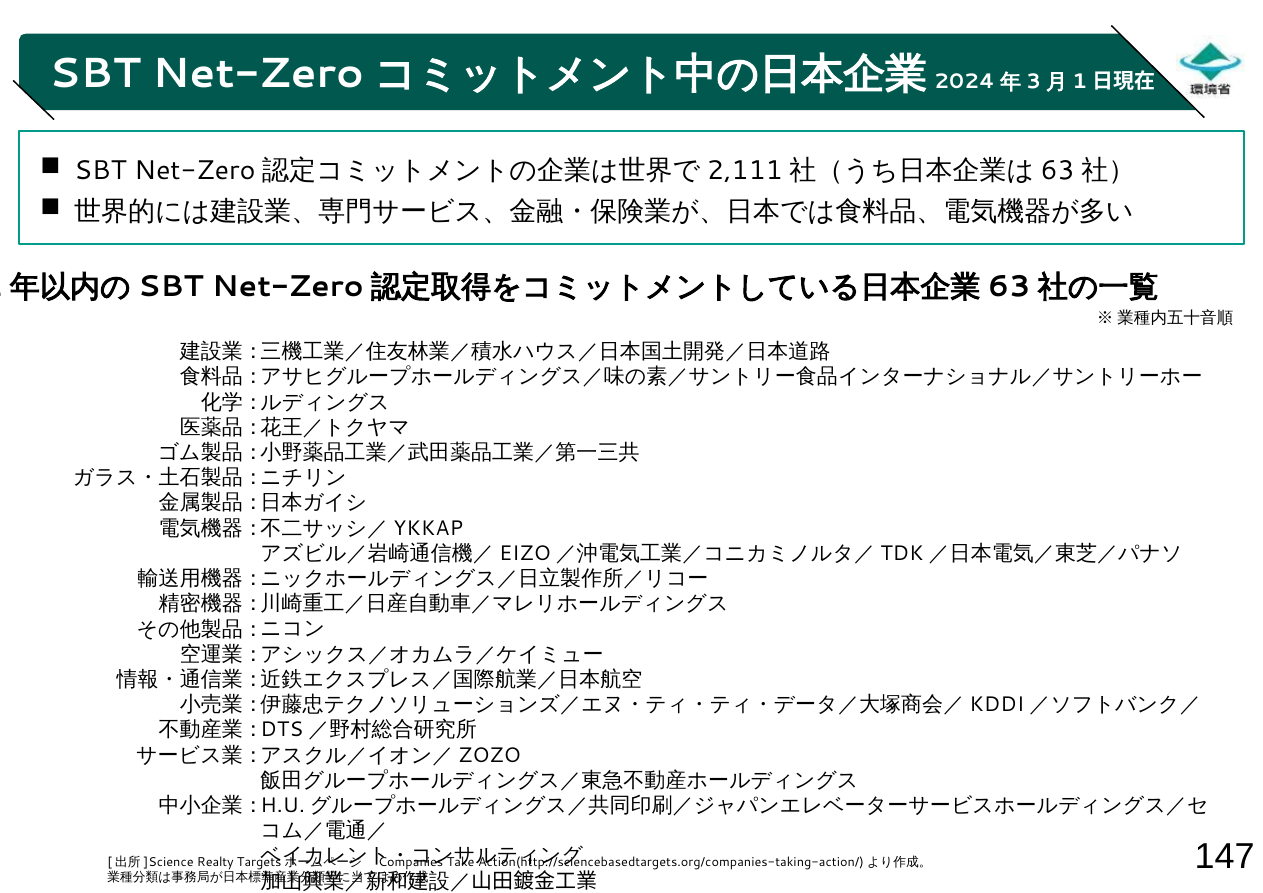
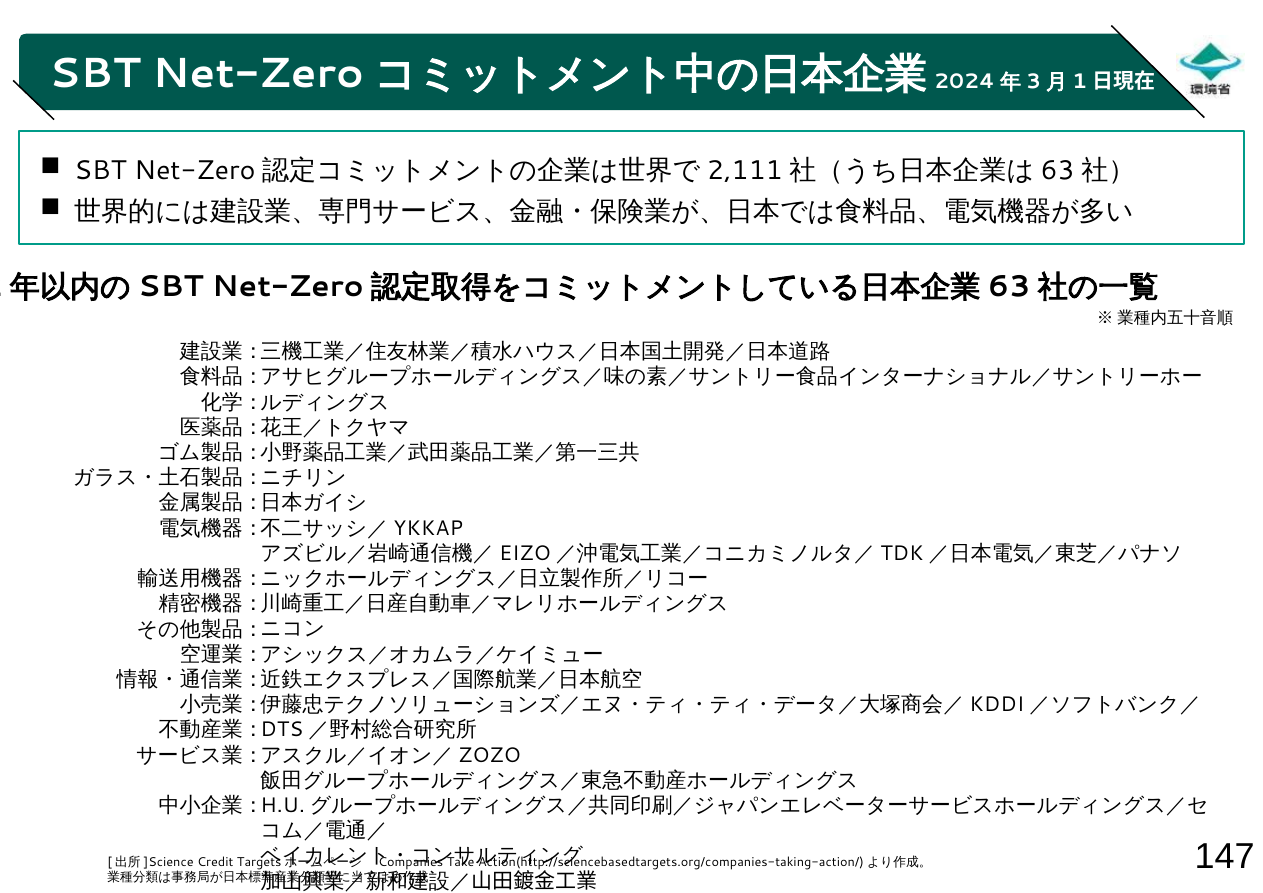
Realty: Realty -> Credit (215, 863)
